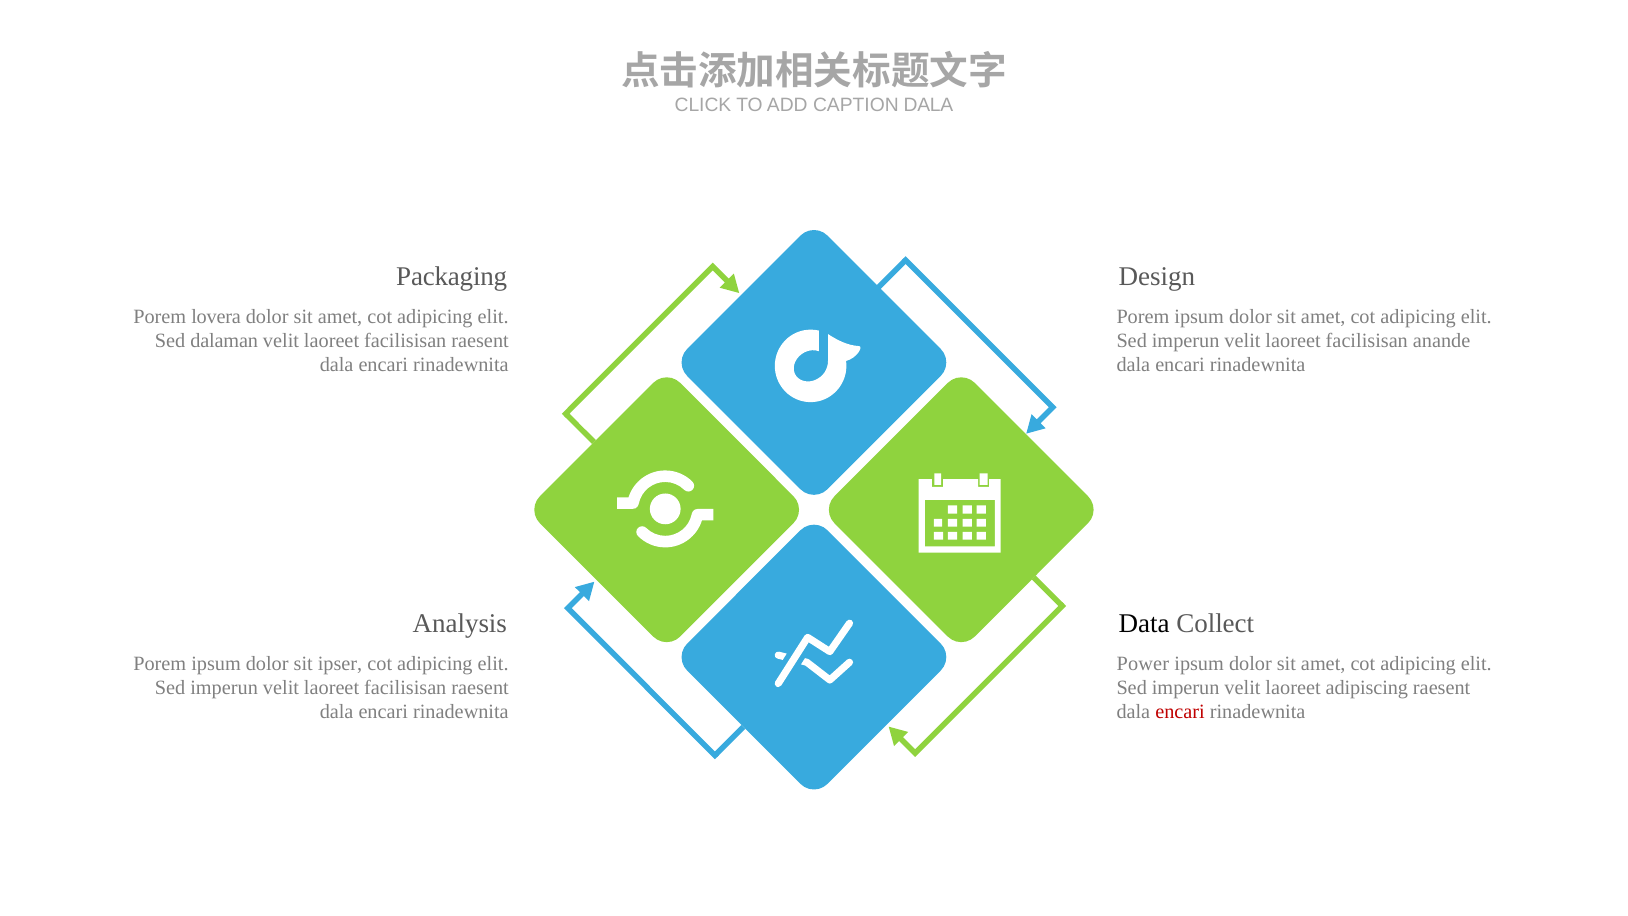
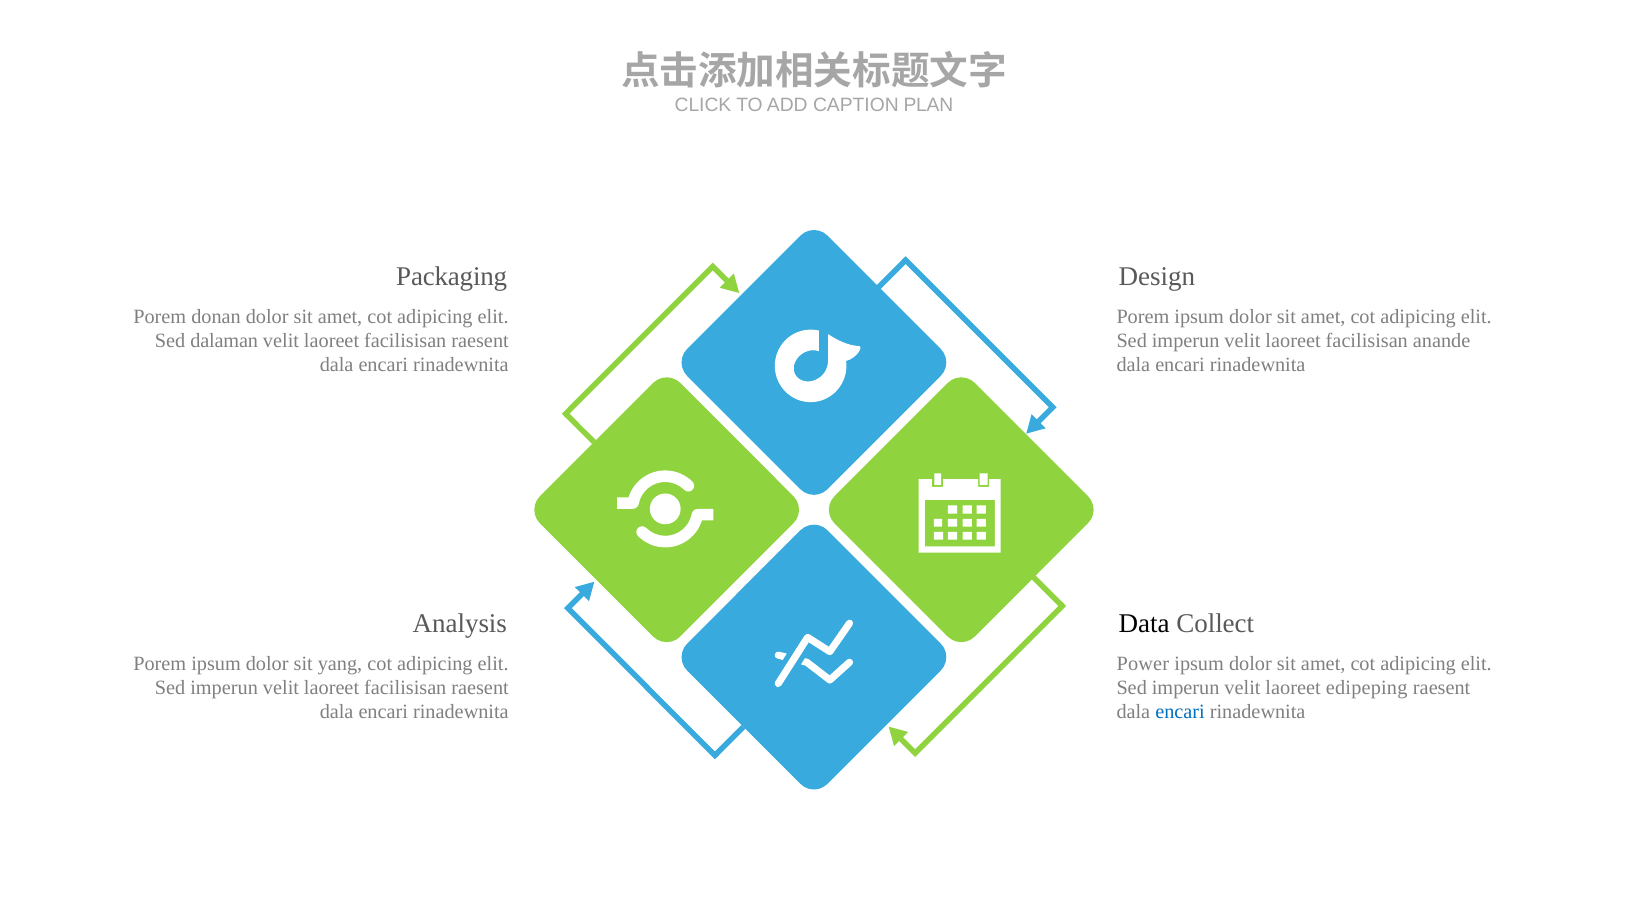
CAPTION DALA: DALA -> PLAN (928, 105)
lovera: lovera -> donan (216, 316)
ipser: ipser -> yang (340, 663)
adipiscing: adipiscing -> edipeping (1367, 688)
encari colour: red -> blue (1180, 712)
